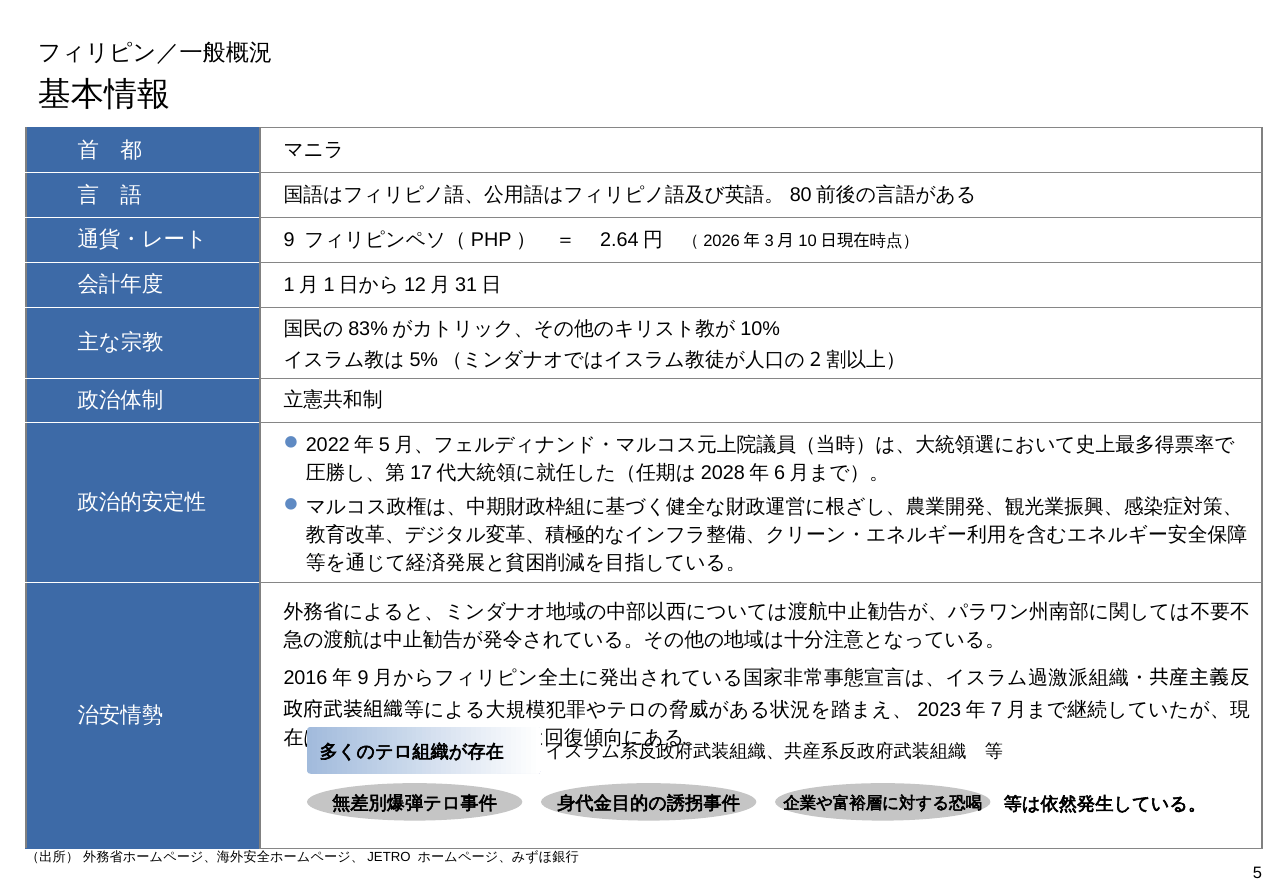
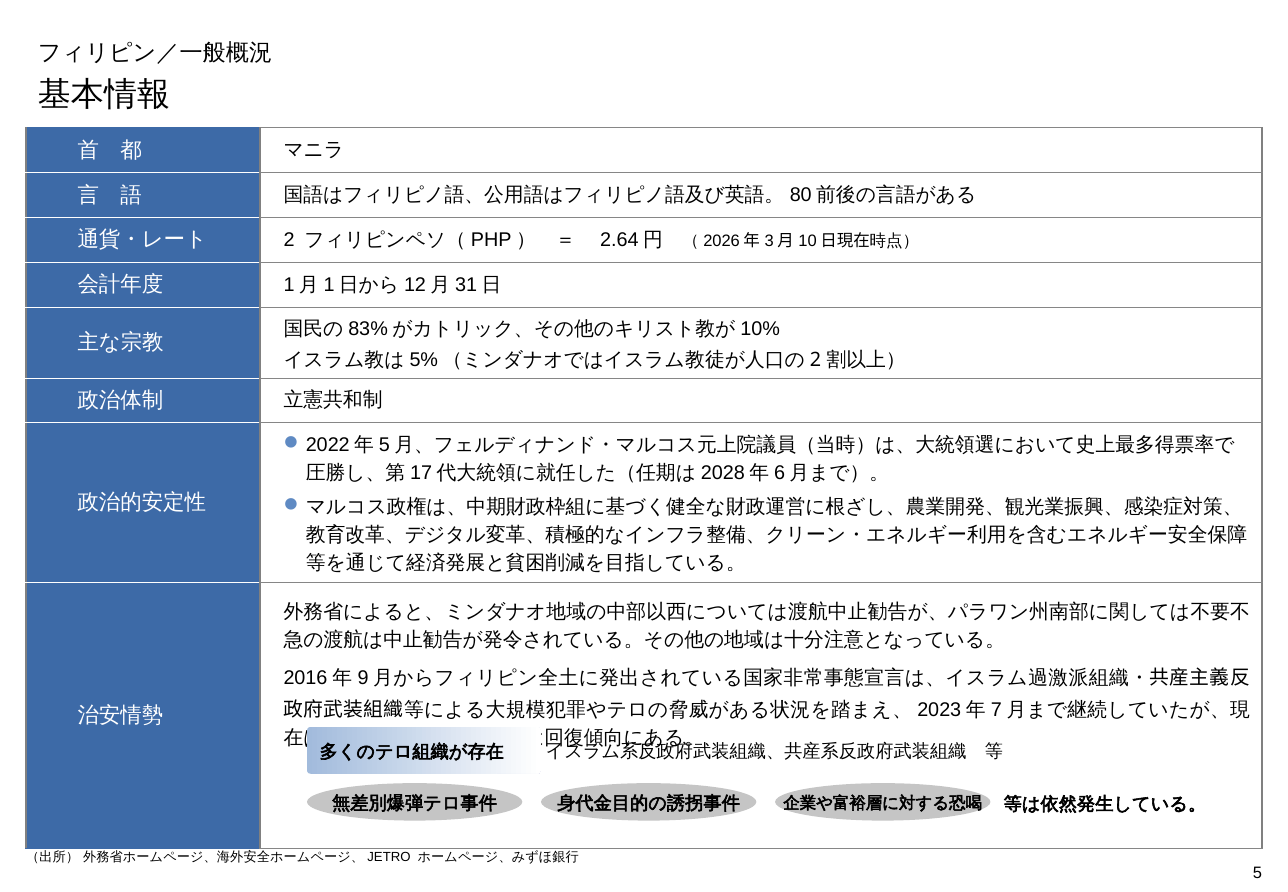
9: 9 -> 2 (289, 240)
